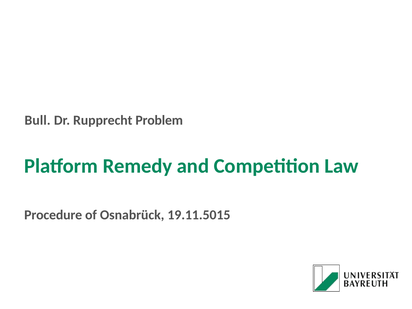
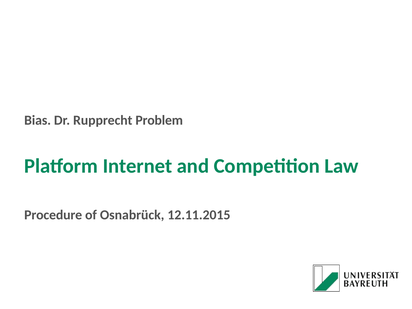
Bull: Bull -> Bias (38, 120)
Remedy: Remedy -> Internet (137, 166)
19.11.5015: 19.11.5015 -> 12.11.2015 (199, 215)
